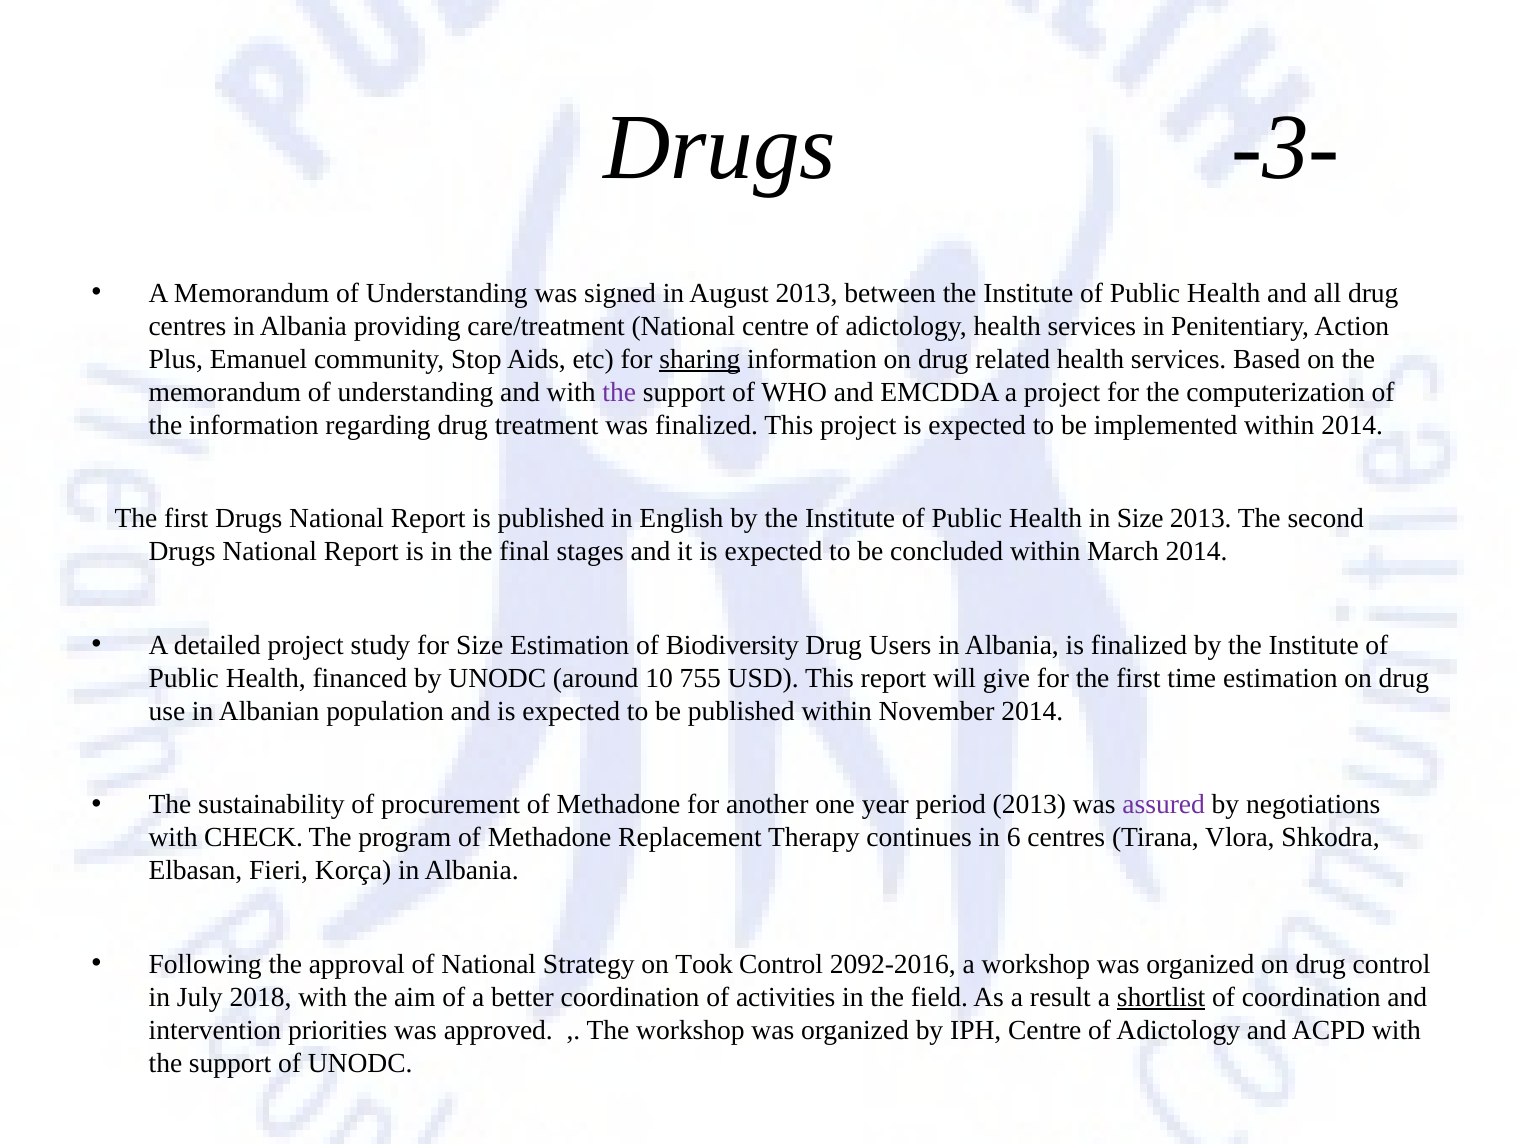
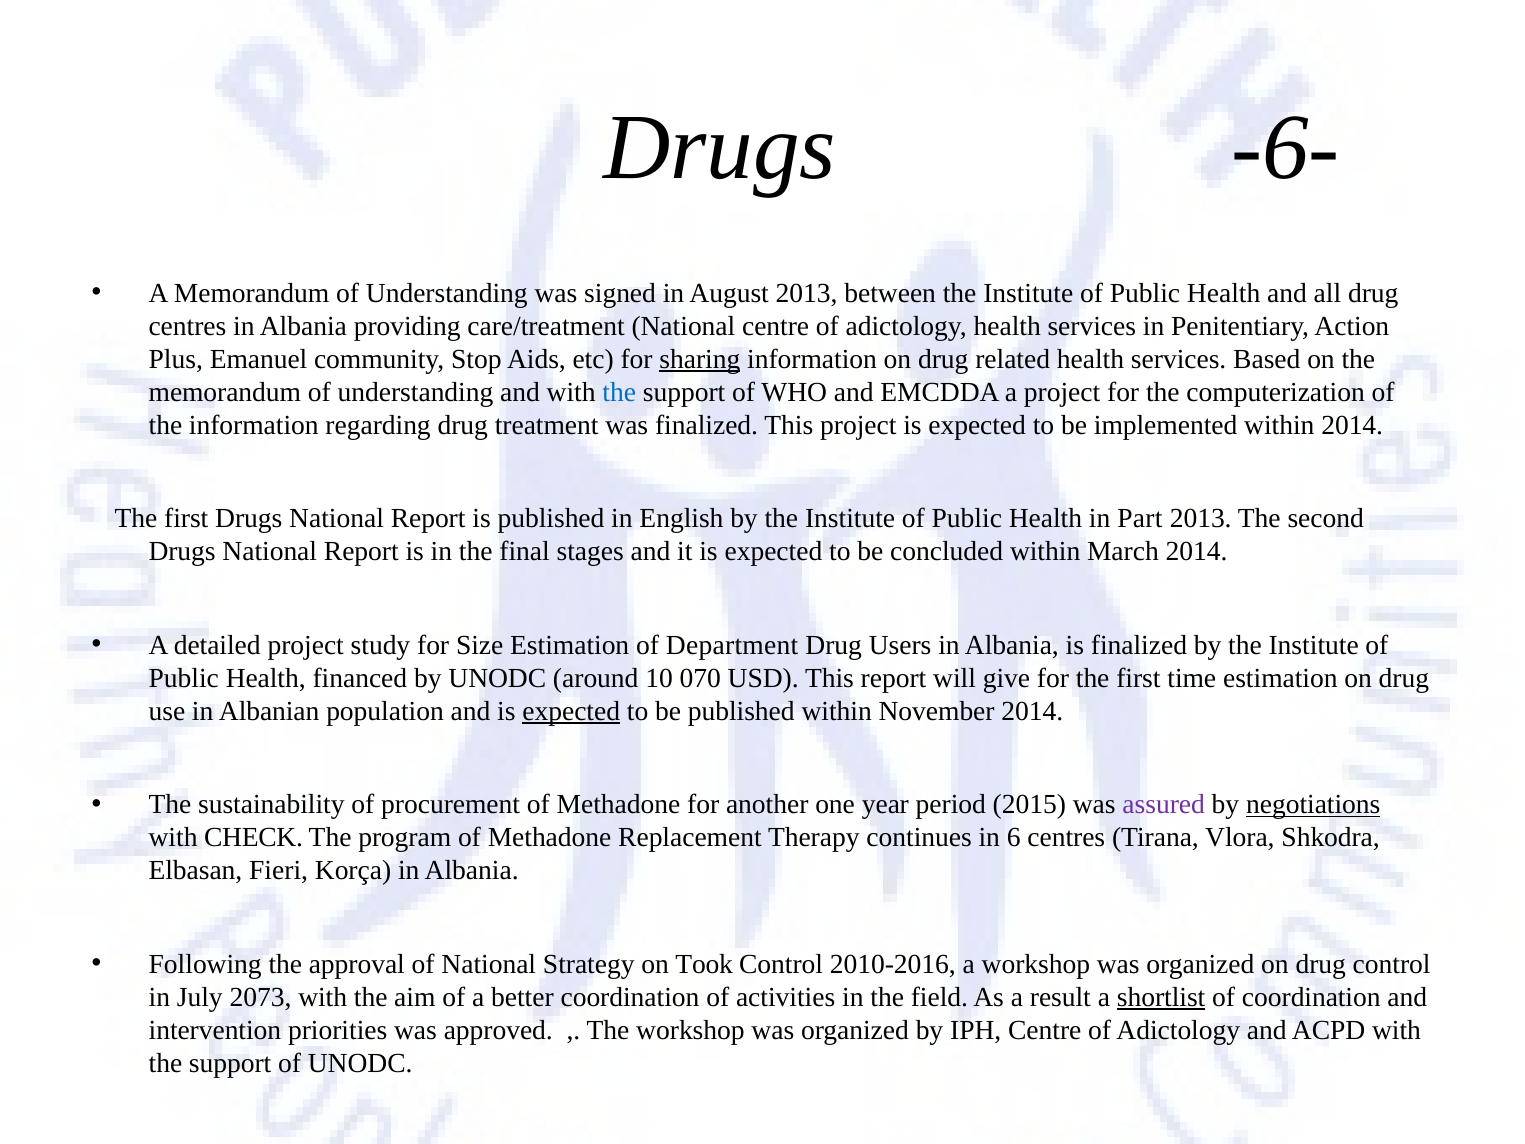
-3-: -3- -> -6- (1285, 148)
the colour: purple -> blue (619, 392)
in Size: Size -> Part (1140, 519)
Biodiversity: Biodiversity -> Department (732, 645)
755: 755 -> 070 (700, 678)
expected underline: none -> present (571, 711)
period 2013: 2013 -> 2015 (1029, 804)
negotiations underline: none -> present (1313, 804)
2092-2016: 2092-2016 -> 2010-2016 (893, 964)
2018: 2018 -> 2073 (261, 997)
